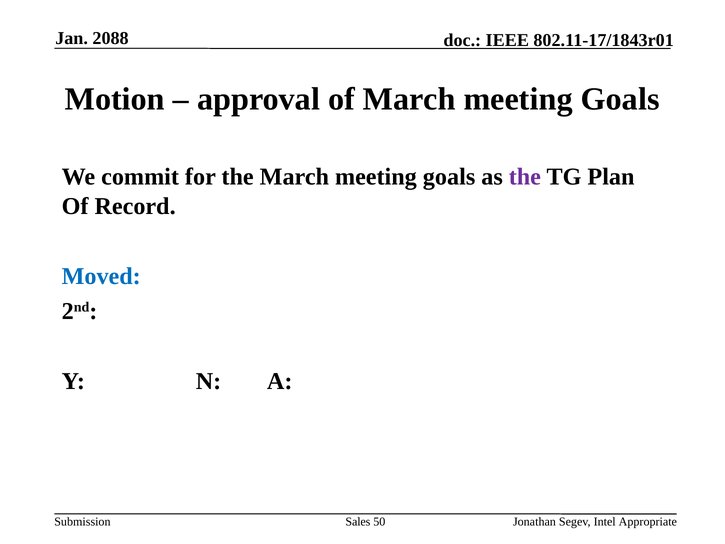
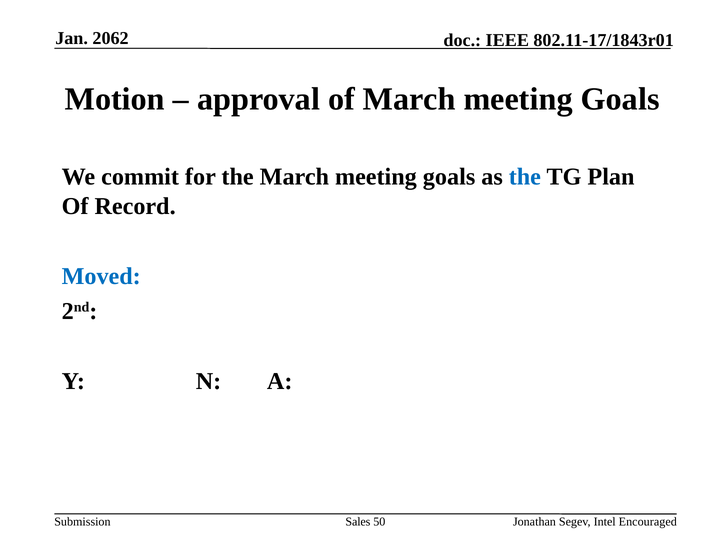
2088: 2088 -> 2062 (111, 38)
the colour: purple -> blue (525, 177)
Appropriate: Appropriate -> Encouraged (648, 521)
